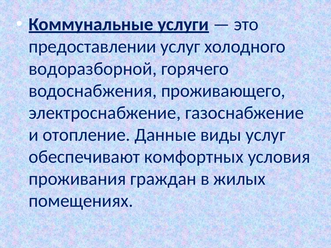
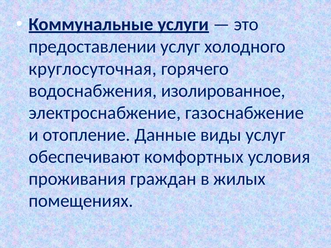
водоразборной: водоразборной -> круглосуточная (93, 69)
проживающего: проживающего -> изолированное (223, 91)
